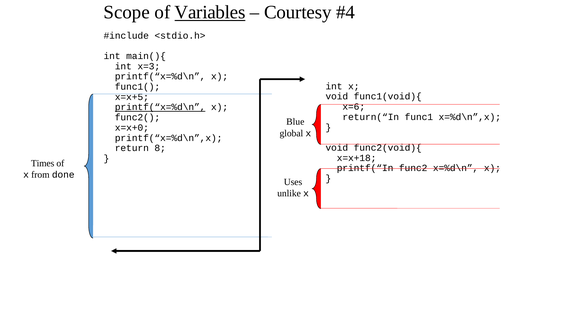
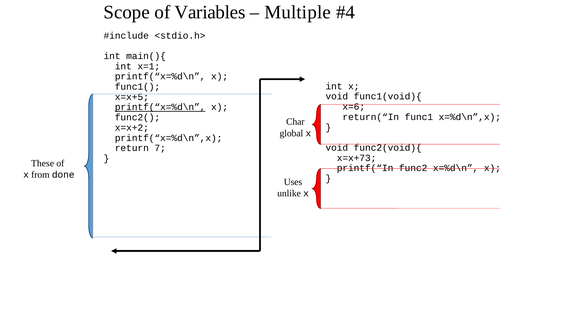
Variables underline: present -> none (210, 12)
Courtesy: Courtesy -> Multiple (298, 12)
x=3: x=3 -> x=1 (149, 66)
Blue: Blue -> Char (295, 122)
x=x+0: x=x+0 -> x=x+2 (132, 127)
8: 8 -> 7 (160, 148)
x=x+18: x=x+18 -> x=x+73 (357, 158)
Times: Times -> These (43, 163)
